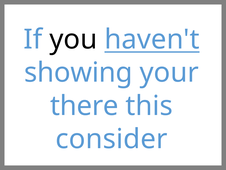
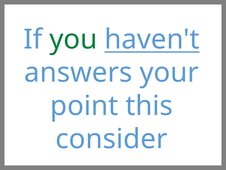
you colour: black -> green (73, 39)
showing: showing -> answers (78, 72)
there: there -> point (84, 106)
